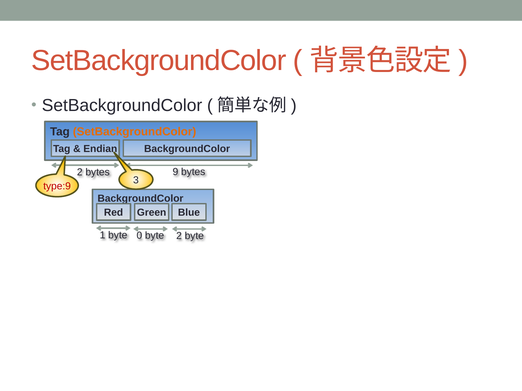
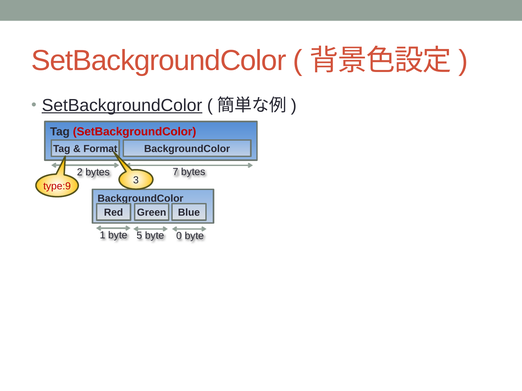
SetBackgroundColor underline: none -> present (122, 106)
SetBackgroundColor colour: orange -> red (135, 132)
Endian: Endian -> Format (100, 149)
9: 9 -> 7 (175, 172)
0: 0 -> 5 (139, 236)
byte 2: 2 -> 0 (179, 236)
